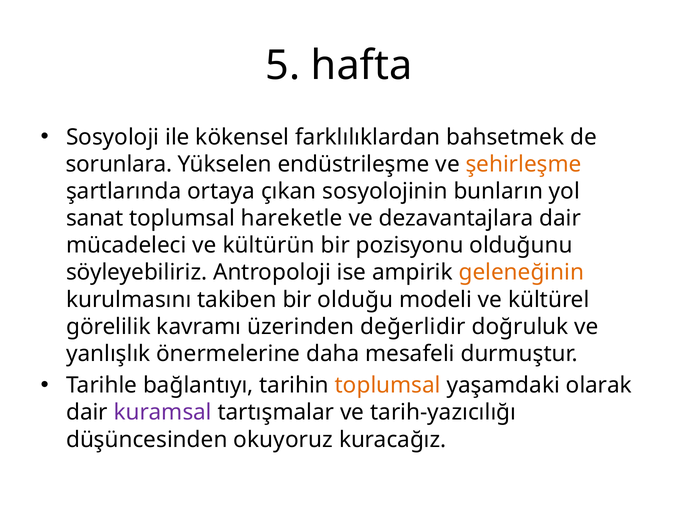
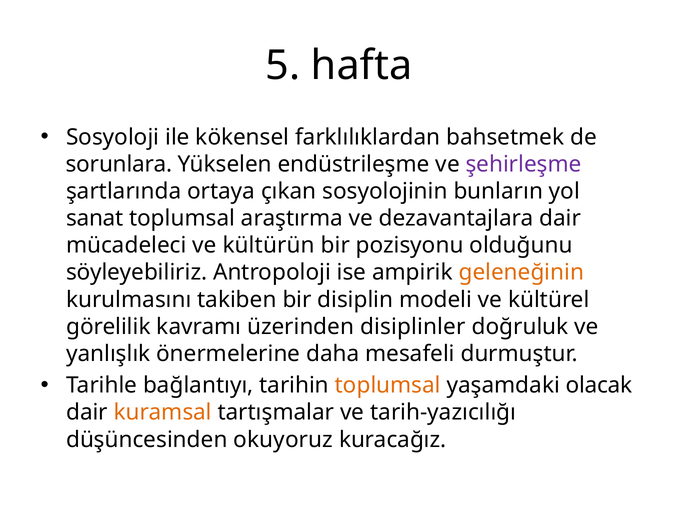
şehirleşme colour: orange -> purple (524, 164)
hareketle: hareketle -> araştırma (292, 219)
olduğu: olduğu -> disiplin (355, 300)
değerlidir: değerlidir -> disiplinler (413, 327)
olarak: olarak -> olacak (599, 386)
kuramsal colour: purple -> orange (163, 413)
